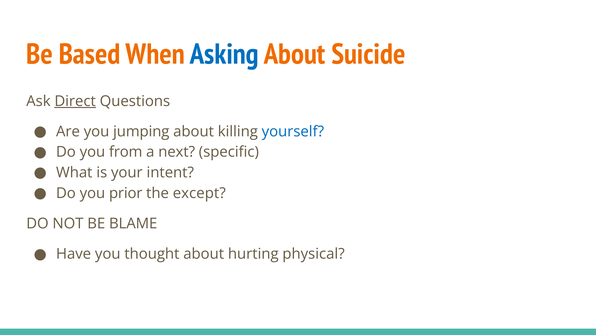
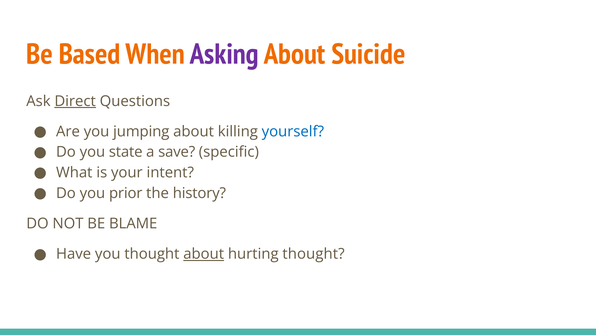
Asking colour: blue -> purple (224, 54)
from: from -> state (126, 152)
next: next -> save (177, 152)
except: except -> history (199, 193)
about underline: none -> present (204, 254)
hurting physical: physical -> thought (314, 254)
